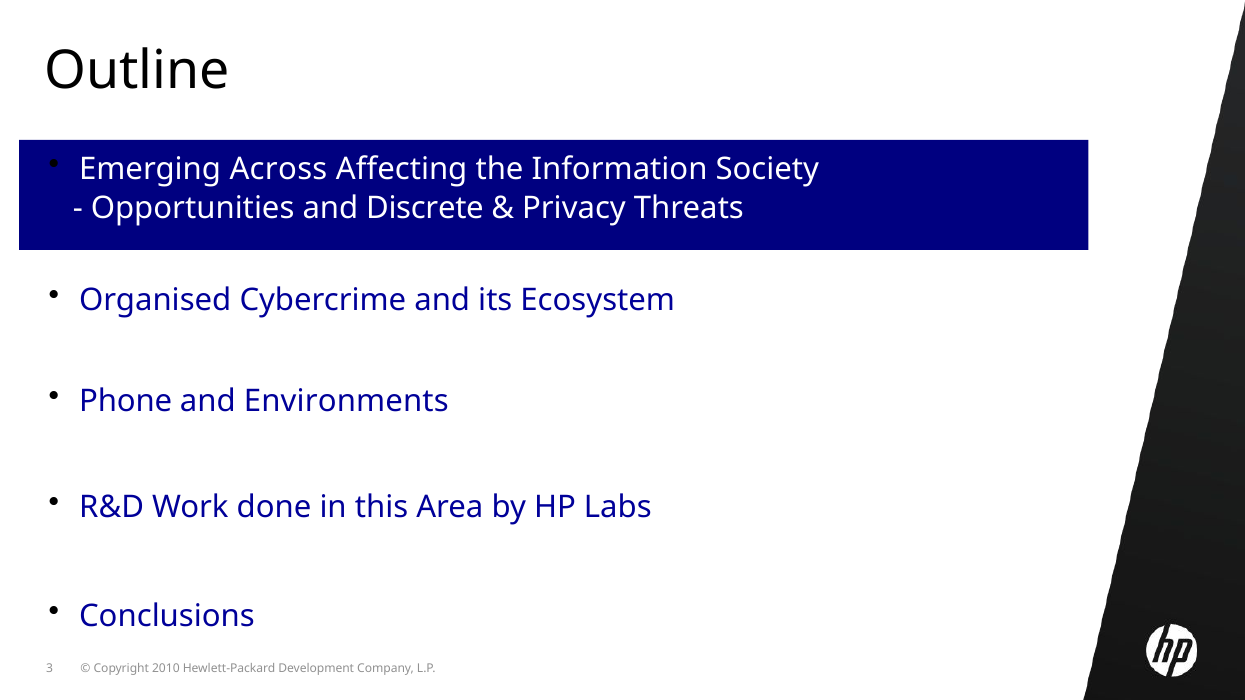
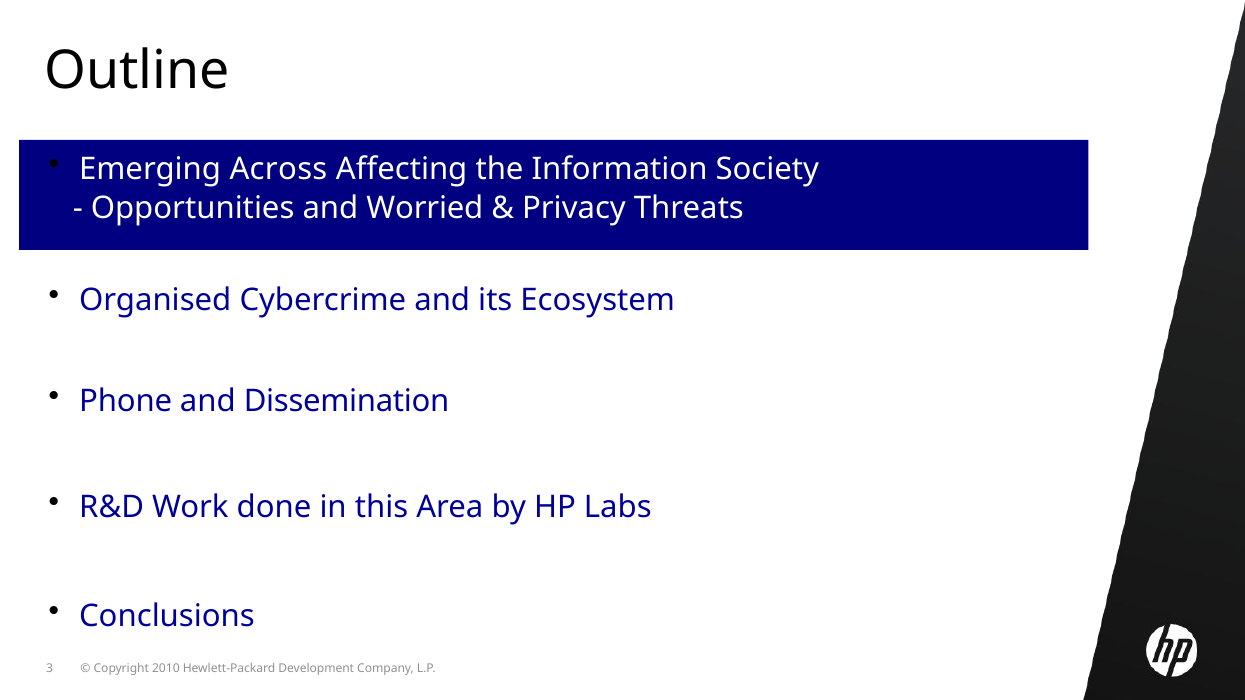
Discrete: Discrete -> Worried (425, 208)
Environments: Environments -> Dissemination (347, 402)
